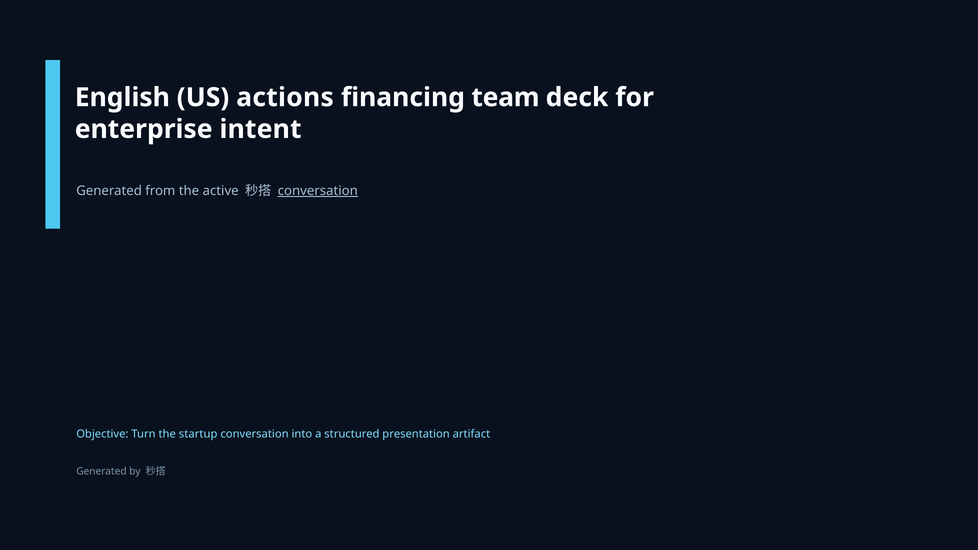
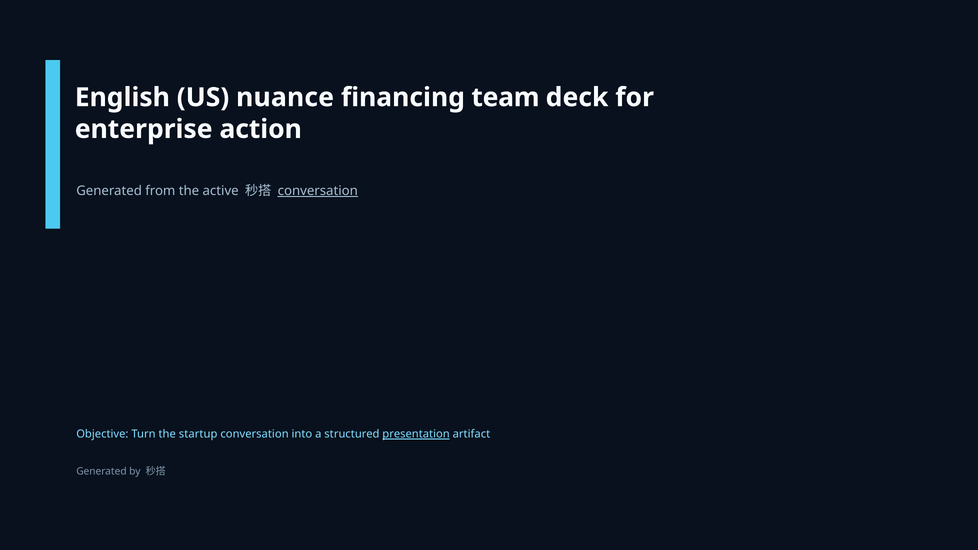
actions: actions -> nuance (285, 97)
intent: intent -> action (261, 129)
presentation underline: none -> present (416, 434)
